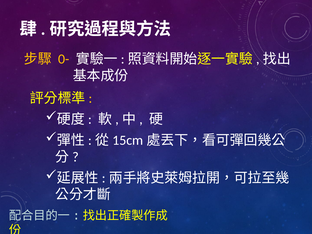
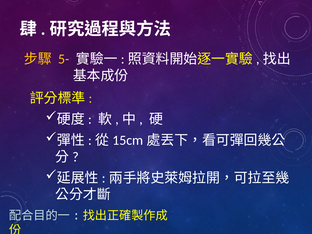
0-: 0- -> 5- (64, 59)
